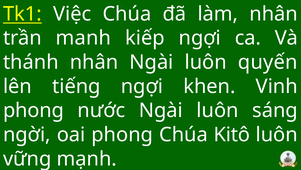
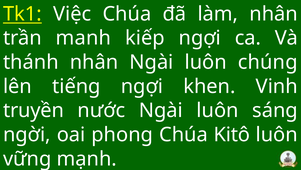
quyến: quyến -> chúng (268, 62)
phong: phong -> truyền (33, 110)
